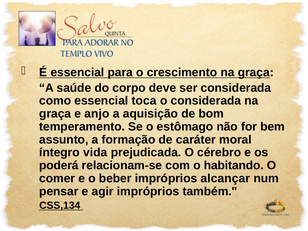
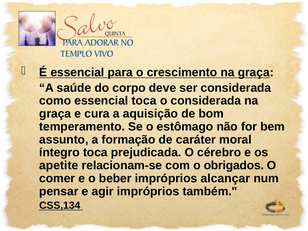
anjo: anjo -> cura (97, 114)
íntegro vida: vida -> toca (95, 153)
poderá: poderá -> apetite (59, 165)
habitando: habitando -> obrigados (234, 165)
